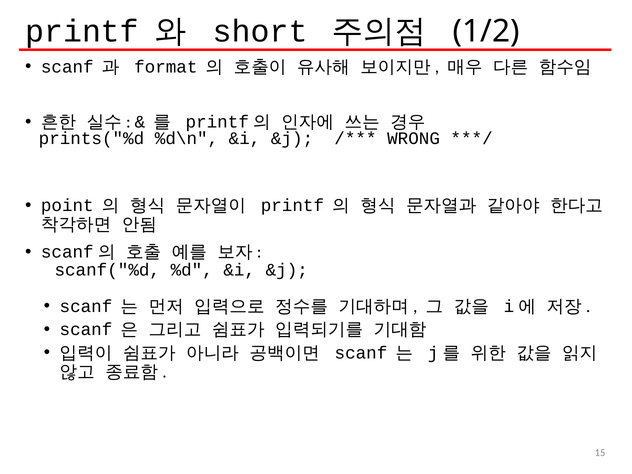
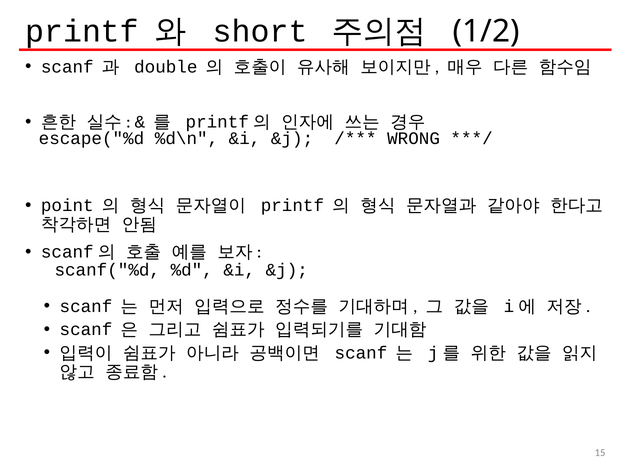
format: format -> double (166, 67)
prints("%d: prints("%d -> escape("%d (91, 139)
